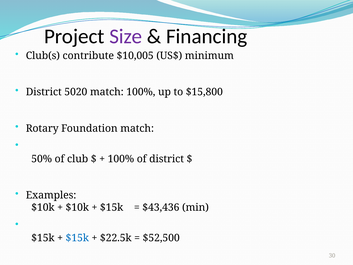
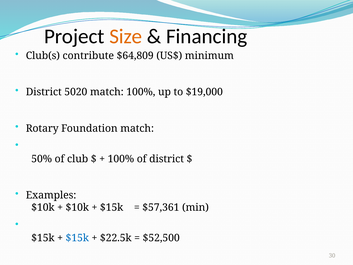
Size colour: purple -> orange (126, 36)
$10,005: $10,005 -> $64,809 (135, 56)
$15,800: $15,800 -> $19,000 (204, 92)
$43,436: $43,436 -> $57,361 (161, 207)
